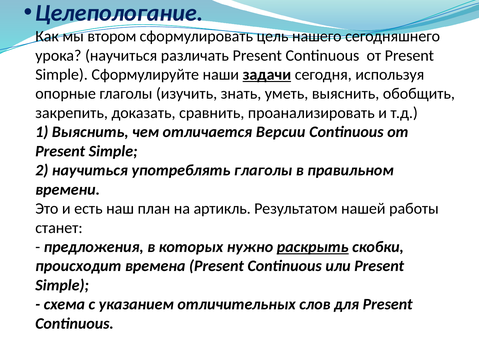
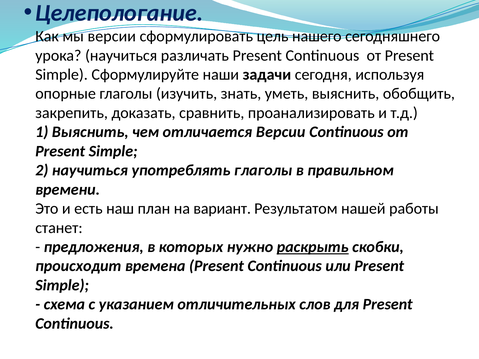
мы втором: втором -> версии (112, 36)
задачи underline: present -> none (267, 75)
артикль: артикль -> вариант (222, 209)
